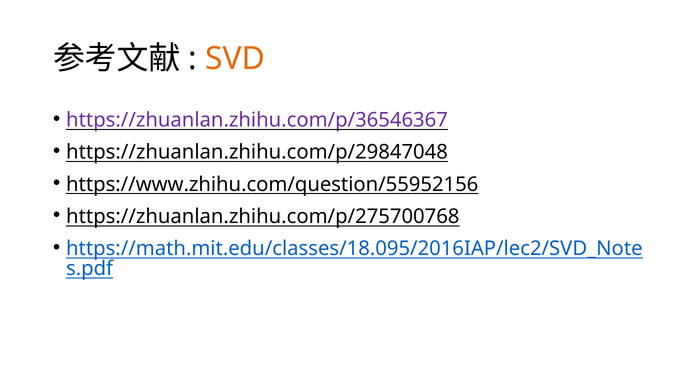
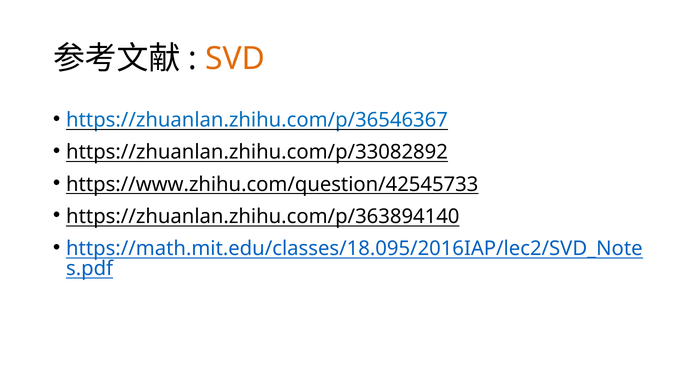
https://zhuanlan.zhihu.com/p/36546367 colour: purple -> blue (257, 120)
https://zhuanlan.zhihu.com/p/29847048: https://zhuanlan.zhihu.com/p/29847048 -> https://zhuanlan.zhihu.com/p/33082892 (257, 152)
https://www.zhihu.com/question/55952156: https://www.zhihu.com/question/55952156 -> https://www.zhihu.com/question/42545733 (272, 184)
https://zhuanlan.zhihu.com/p/275700768: https://zhuanlan.zhihu.com/p/275700768 -> https://zhuanlan.zhihu.com/p/363894140 (263, 216)
